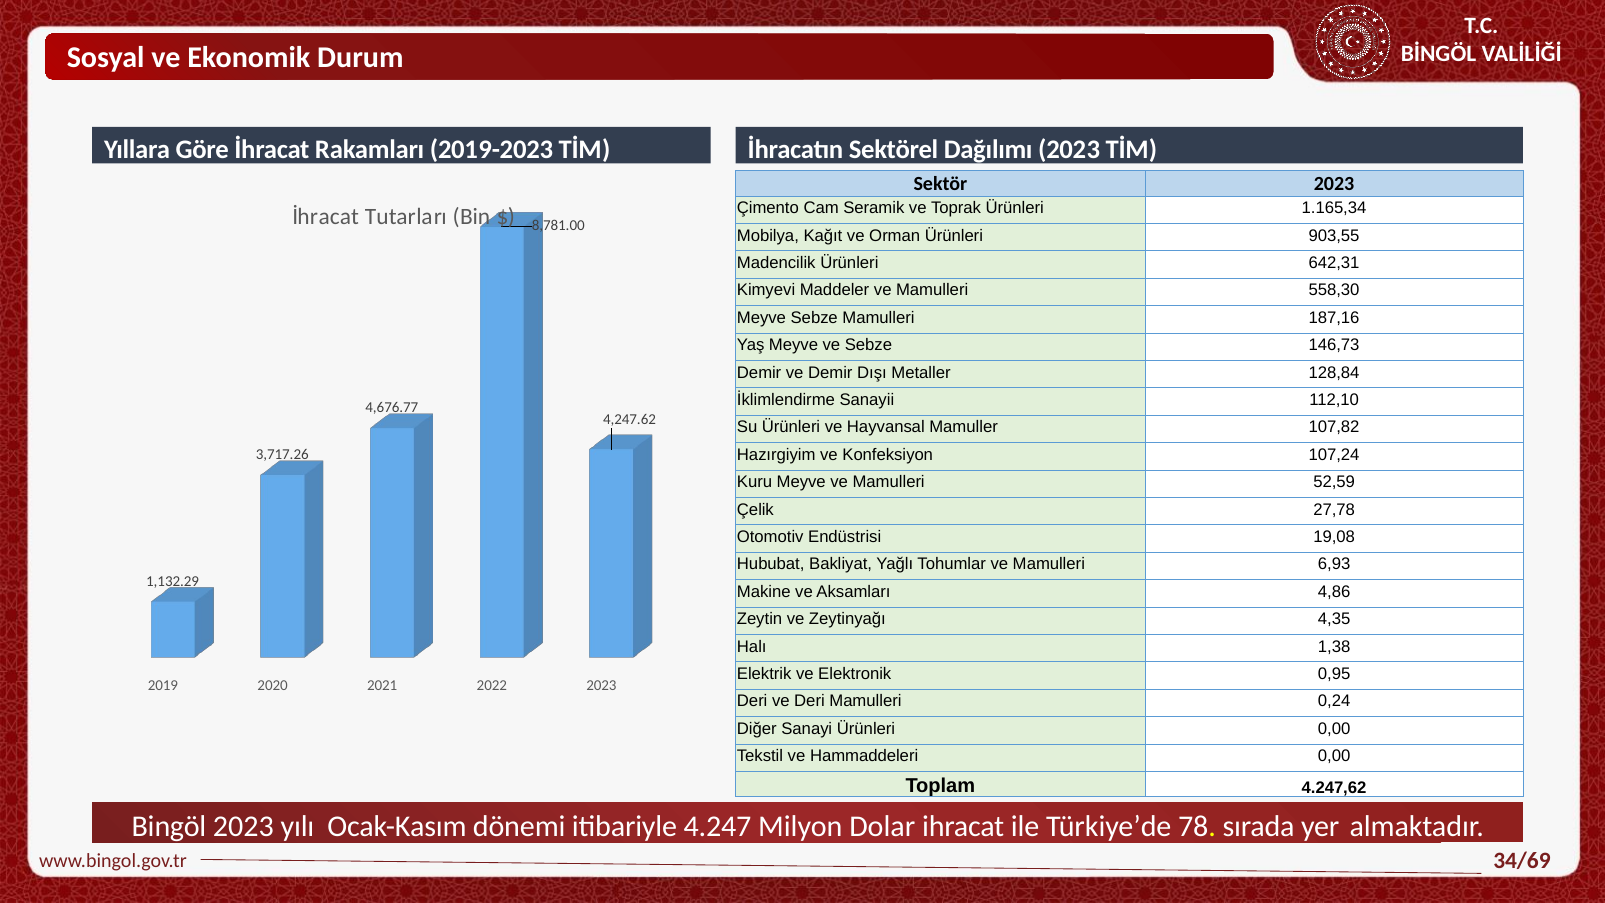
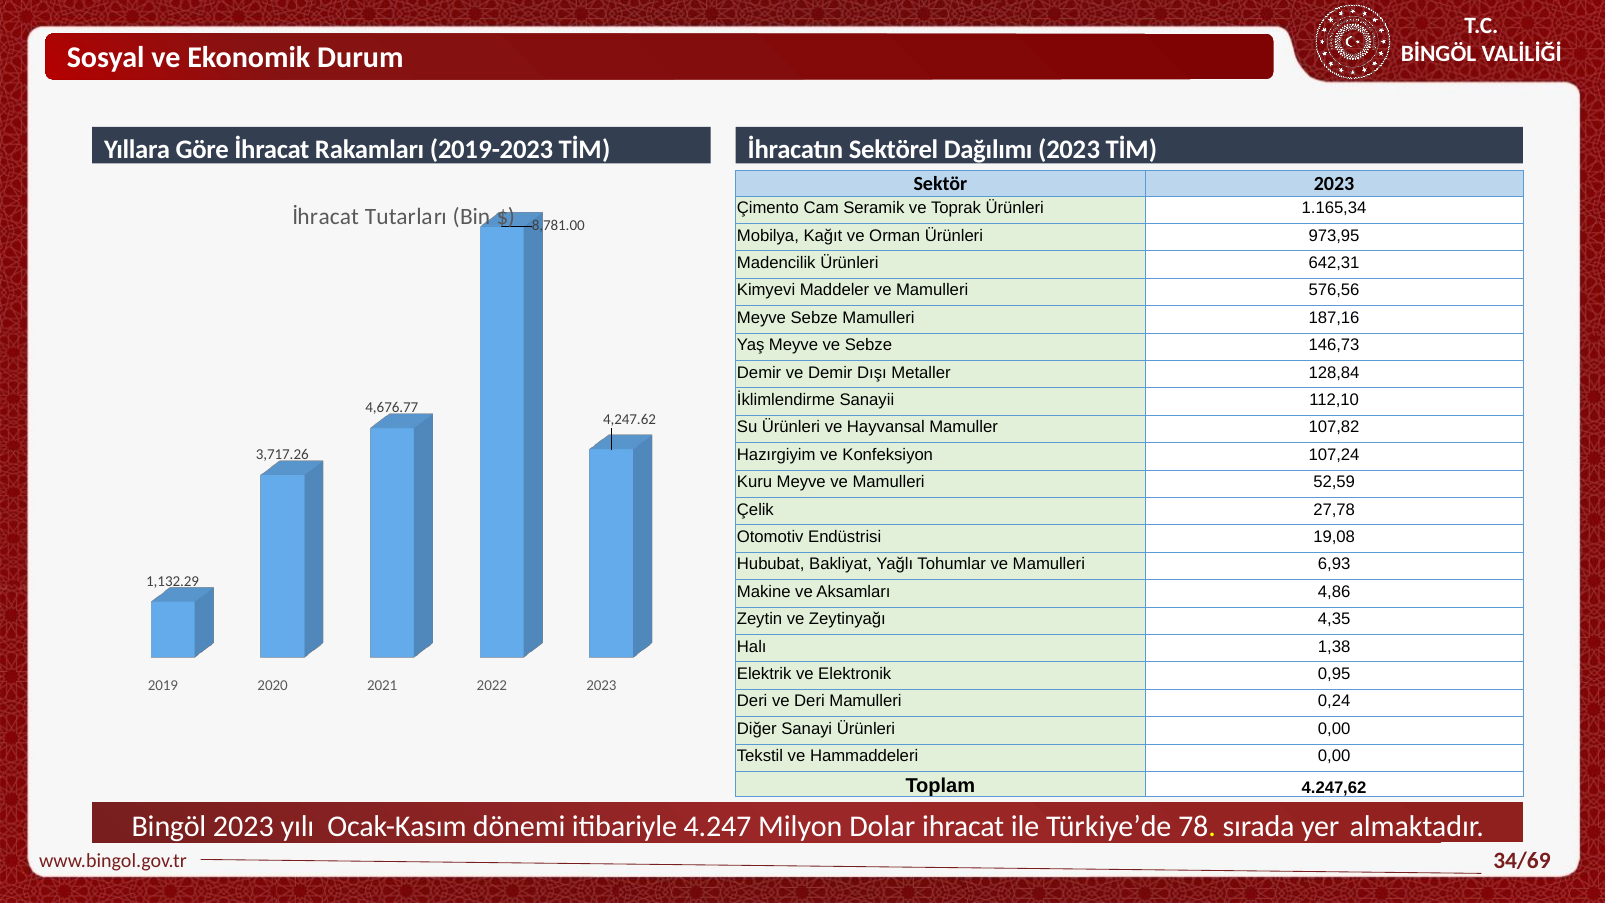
903,55: 903,55 -> 973,95 (1334, 236)
558,30: 558,30 -> 576,56 (1334, 290)
